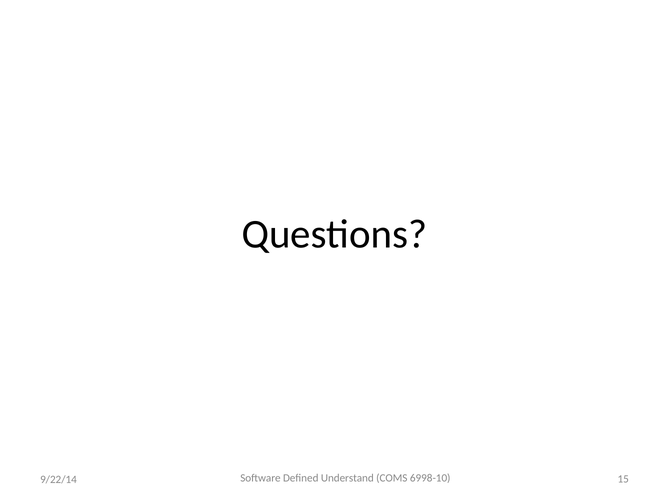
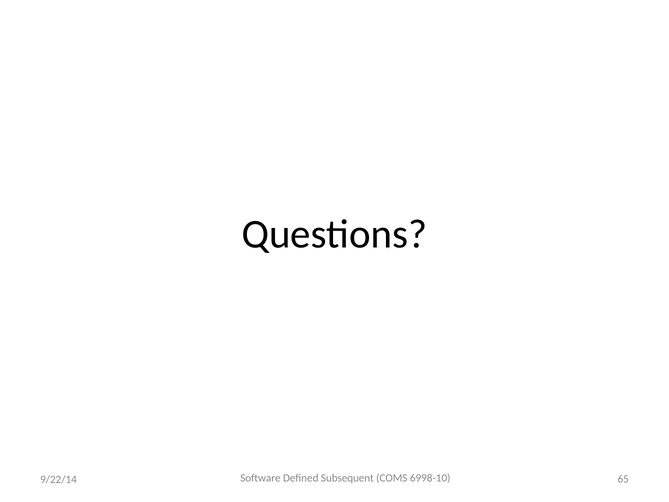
Understand: Understand -> Subsequent (347, 478)
15: 15 -> 65 (623, 479)
